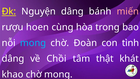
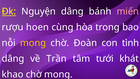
mong colour: light blue -> yellow (33, 43)
Chồi: Chồi -> Trần (56, 58)
thật: thật -> tưới (105, 58)
